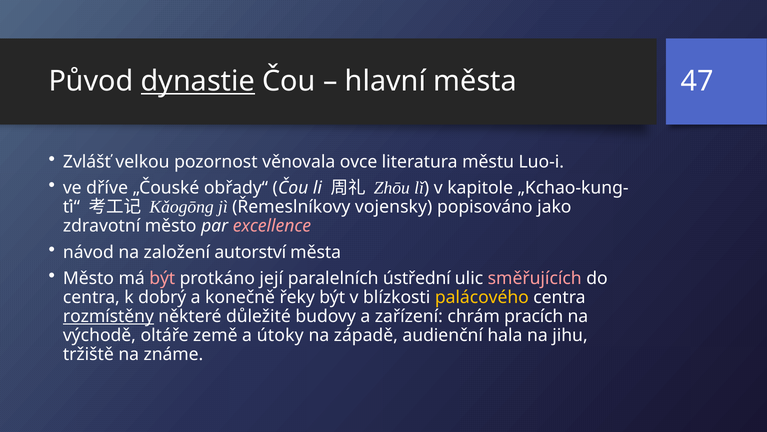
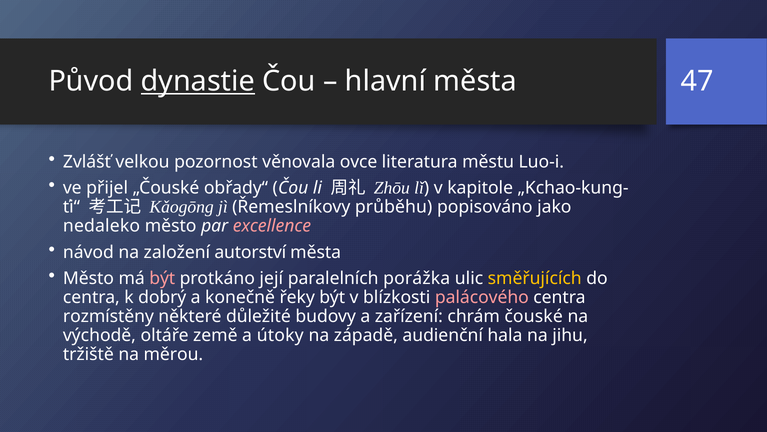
dříve: dříve -> přijel (107, 188)
vojensky: vojensky -> průběhu (394, 207)
zdravotní: zdravotní -> nedaleko (102, 226)
ústřední: ústřední -> porážka (417, 278)
směřujících colour: pink -> yellow (535, 278)
palácového colour: yellow -> pink (482, 297)
rozmístěny underline: present -> none (108, 316)
pracích: pracích -> čouské (534, 316)
známe: známe -> měrou (173, 354)
